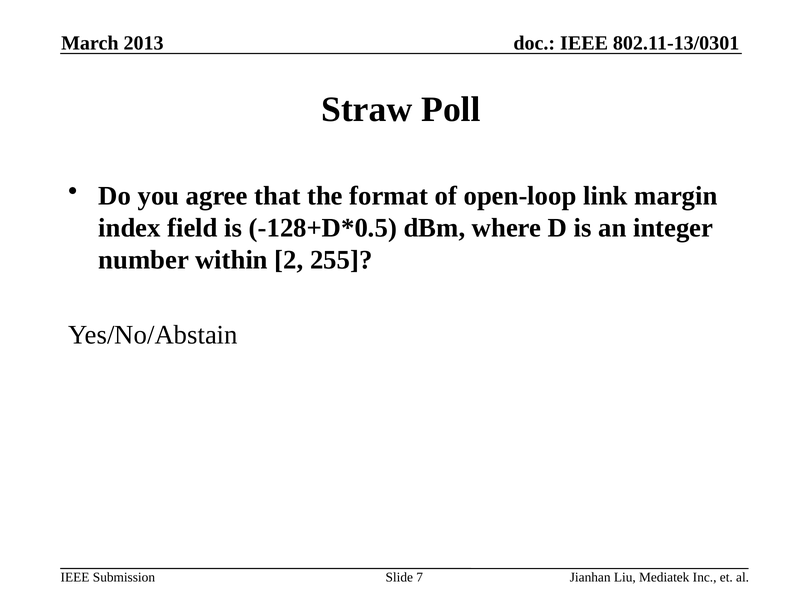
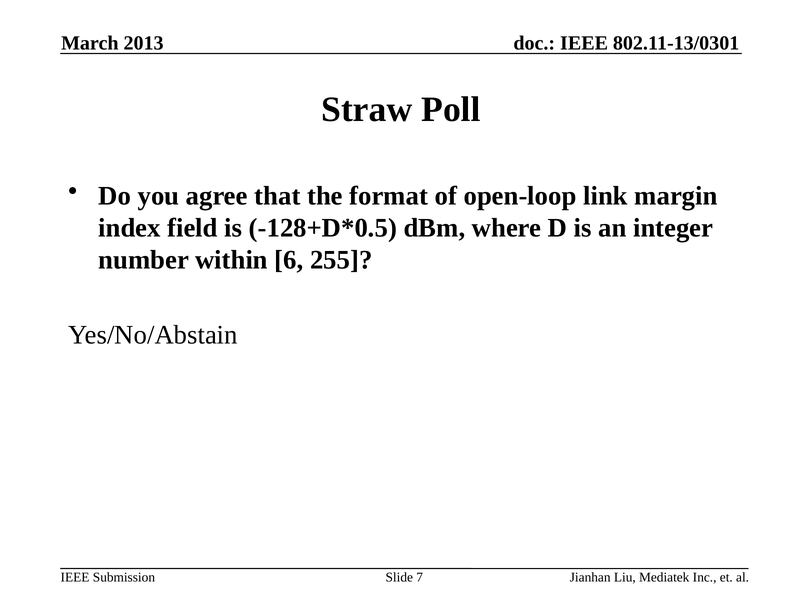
2: 2 -> 6 (289, 260)
